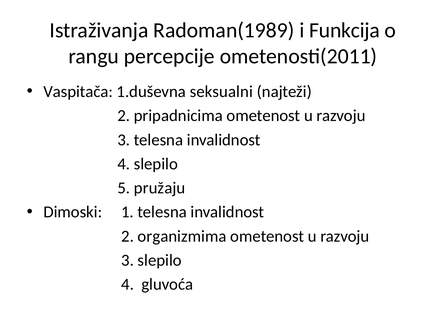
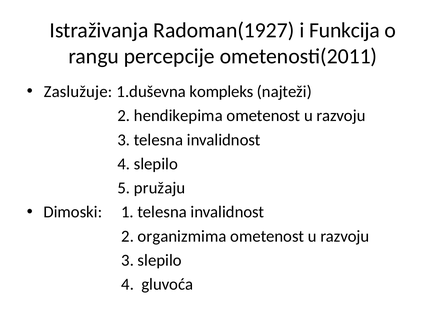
Radoman(1989: Radoman(1989 -> Radoman(1927 (224, 30)
Vaspitača: Vaspitača -> Zaslužuje (78, 91)
seksualni: seksualni -> kompleks (221, 91)
pripadnicima: pripadnicima -> hendikepima (178, 116)
